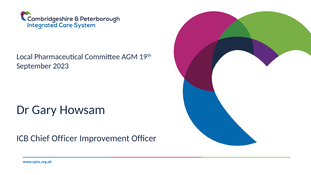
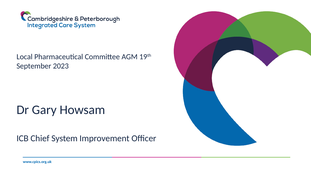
Chief Officer: Officer -> System (64, 138)
